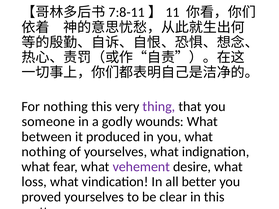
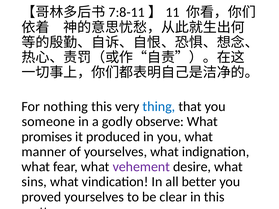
thing colour: purple -> blue (159, 107)
wounds: wounds -> observe (160, 122)
between: between -> promises (47, 137)
nothing: nothing -> manner (44, 152)
loss: loss -> sins (34, 182)
